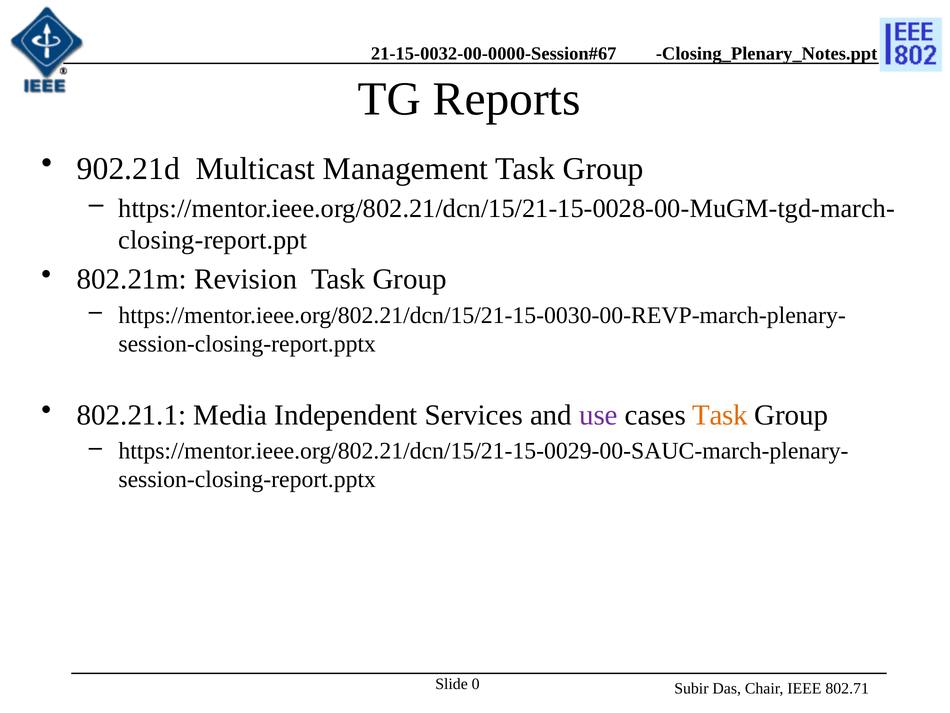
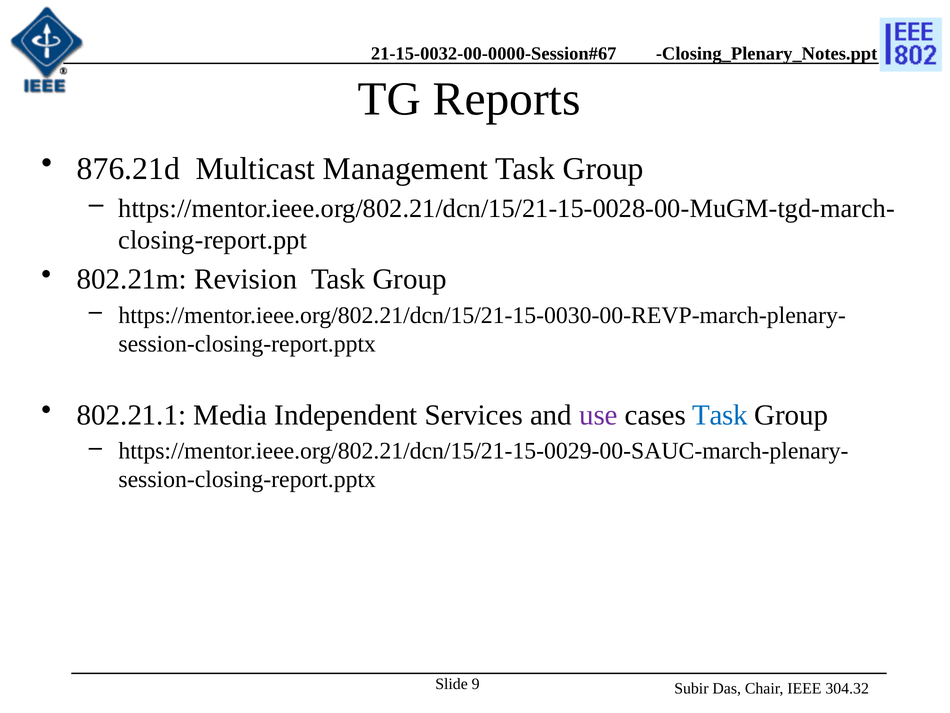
902.21d: 902.21d -> 876.21d (128, 169)
Task colour: orange -> blue (720, 415)
0: 0 -> 9 (476, 684)
802.71: 802.71 -> 304.32 (847, 688)
